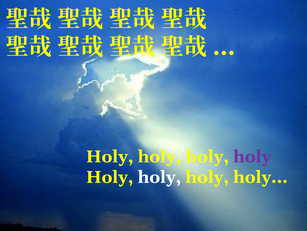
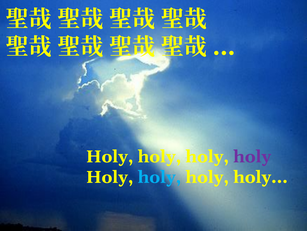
holy colour: white -> light blue (159, 177)
